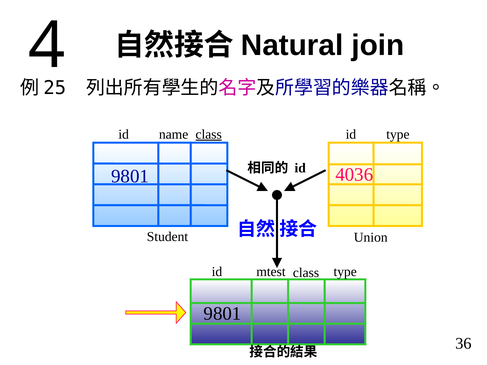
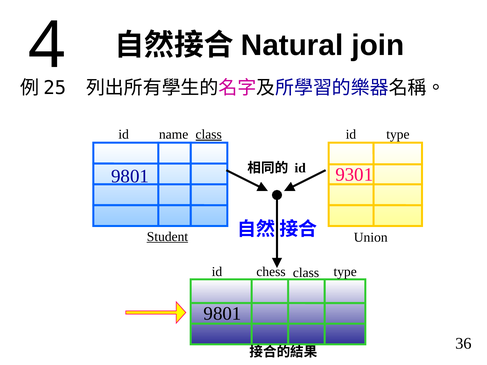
4036: 4036 -> 9301 (354, 175)
Student underline: none -> present (167, 237)
mtest: mtest -> chess (271, 272)
